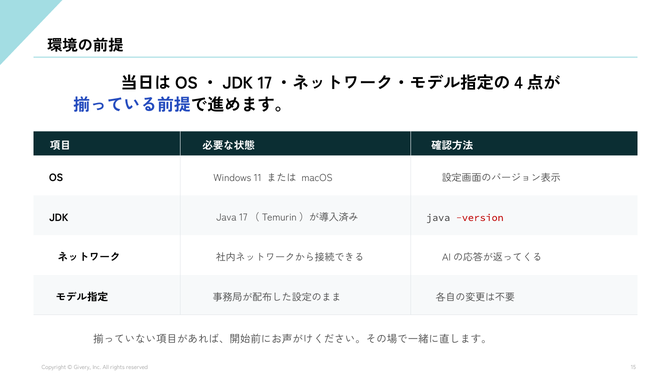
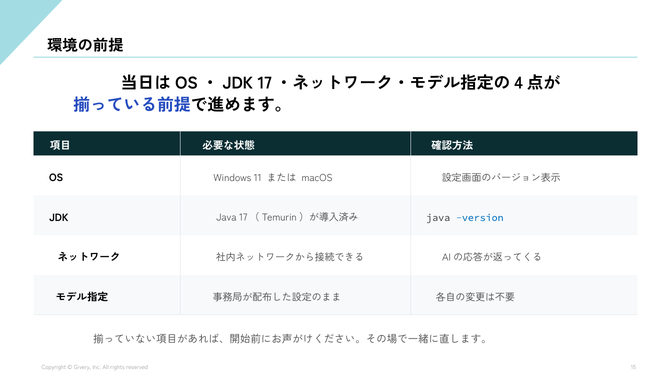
version colour: red -> blue (480, 217)
